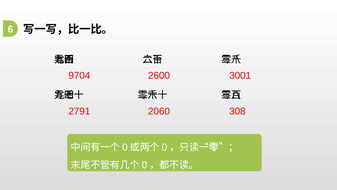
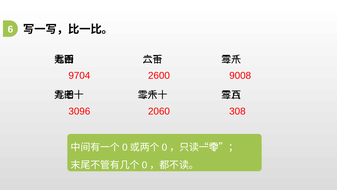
3001: 3001 -> 9008 (240, 75)
2791: 2791 -> 3096 (79, 111)
